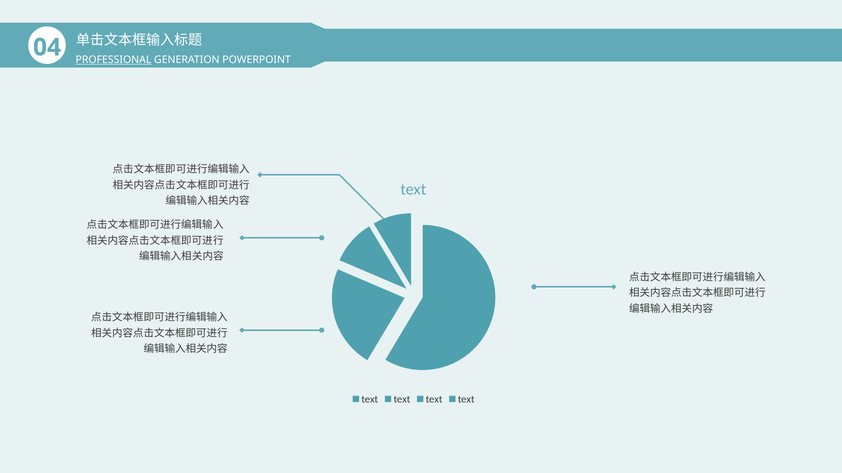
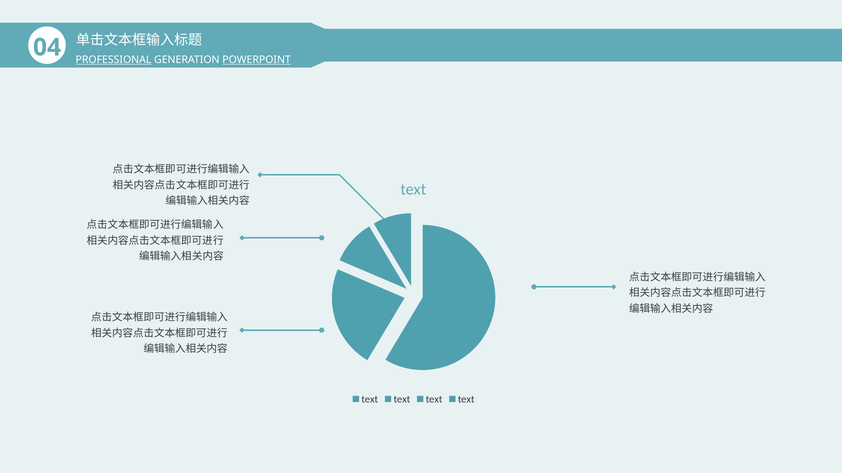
POWERPOINT underline: none -> present (257, 60)
